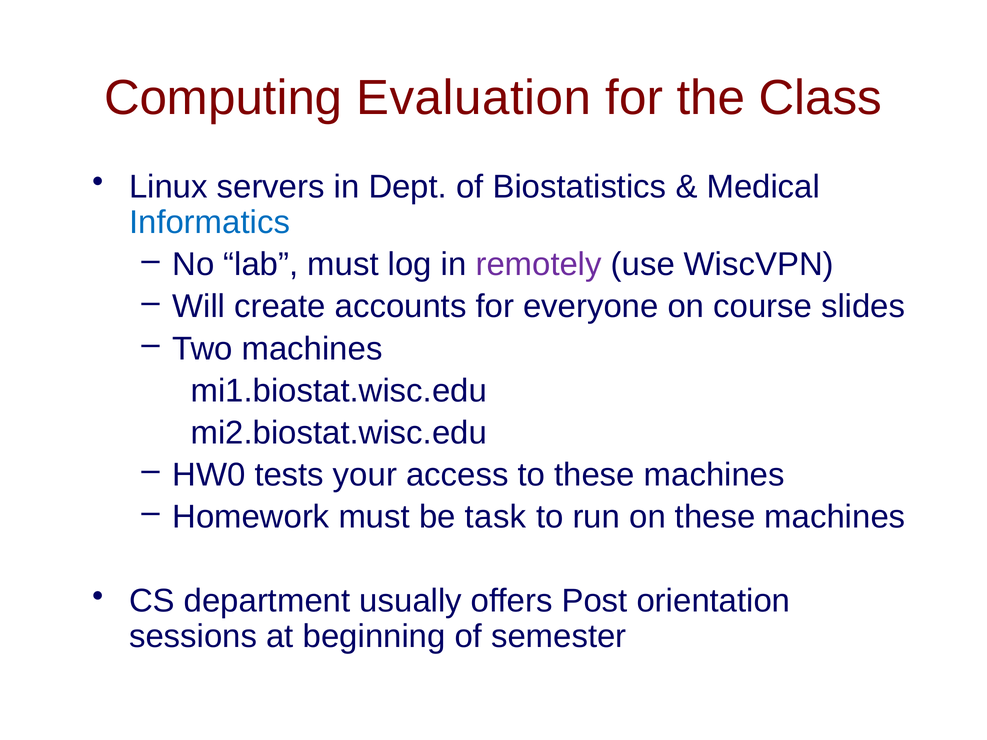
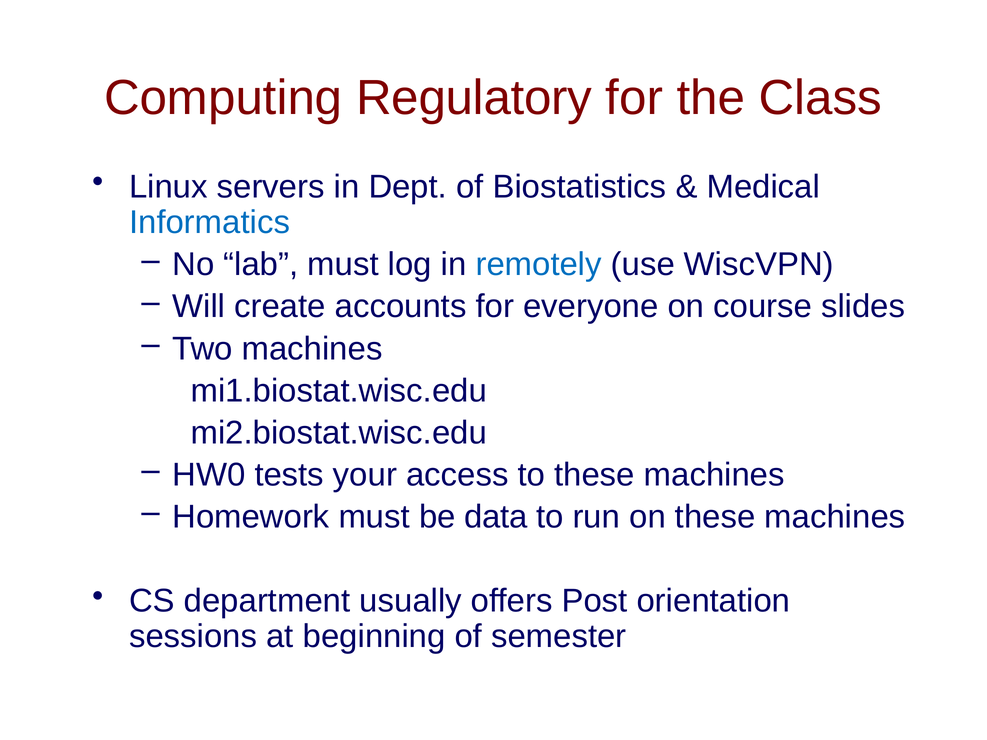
Evaluation: Evaluation -> Regulatory (474, 98)
remotely colour: purple -> blue (539, 265)
task: task -> data (496, 517)
